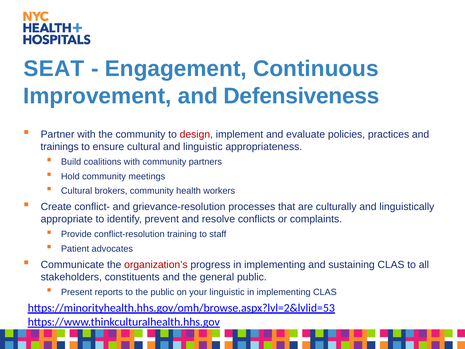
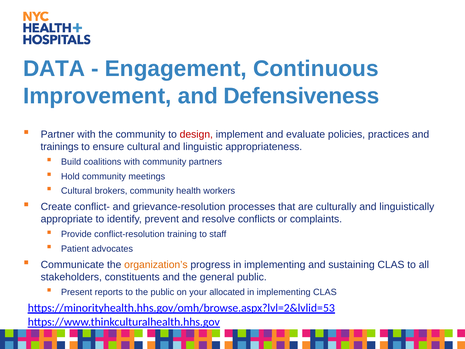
SEAT: SEAT -> DATA (54, 69)
organization’s colour: red -> orange (156, 264)
your linguistic: linguistic -> allocated (227, 292)
